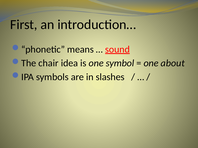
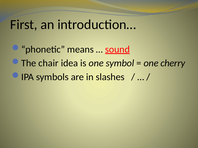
about: about -> cherry (173, 63)
